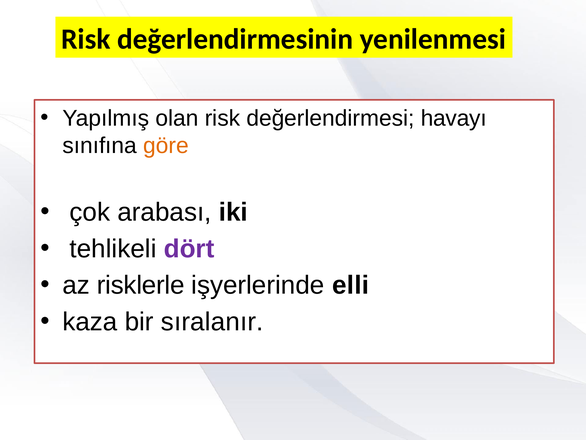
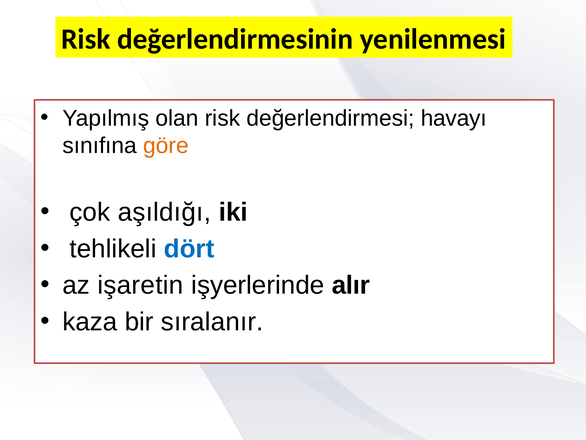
arabası: arabası -> aşıldığı (164, 212)
dört colour: purple -> blue (189, 249)
risklerle: risklerle -> işaretin (140, 285)
elli: elli -> alır (351, 285)
